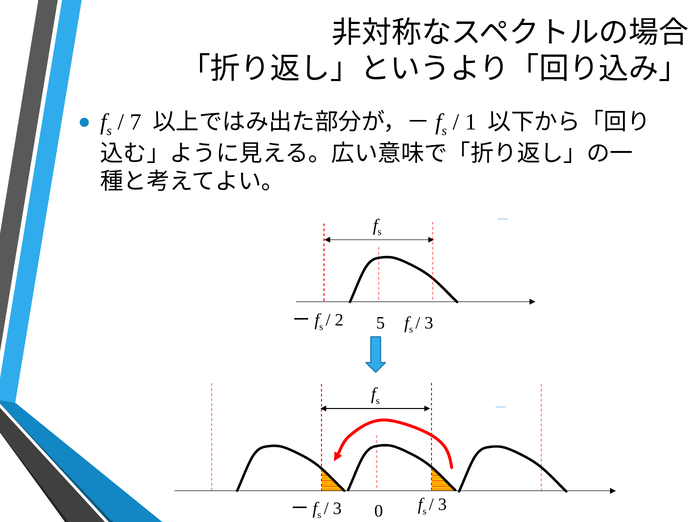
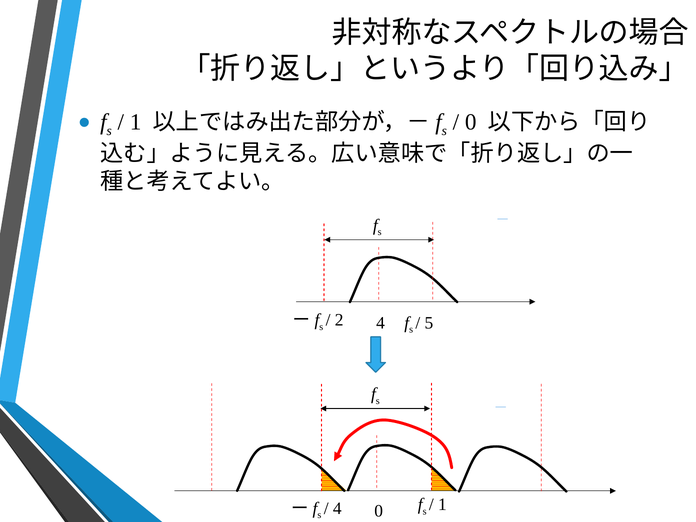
7: 7 -> 1 (136, 122)
1: 1 -> 0 (471, 122)
2 5: 5 -> 4 (381, 323)
3: 3 -> 5 (429, 323)
3: 3 -> 1 (442, 505)
3: 3 -> 4 (337, 508)
